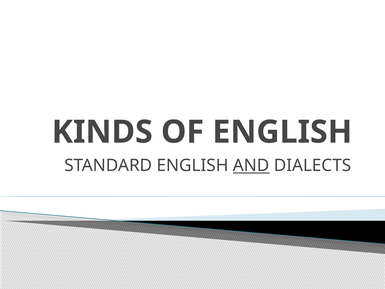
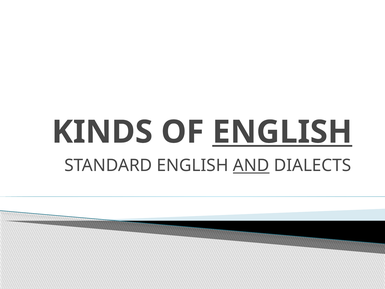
ENGLISH underline: none -> present (282, 132)
